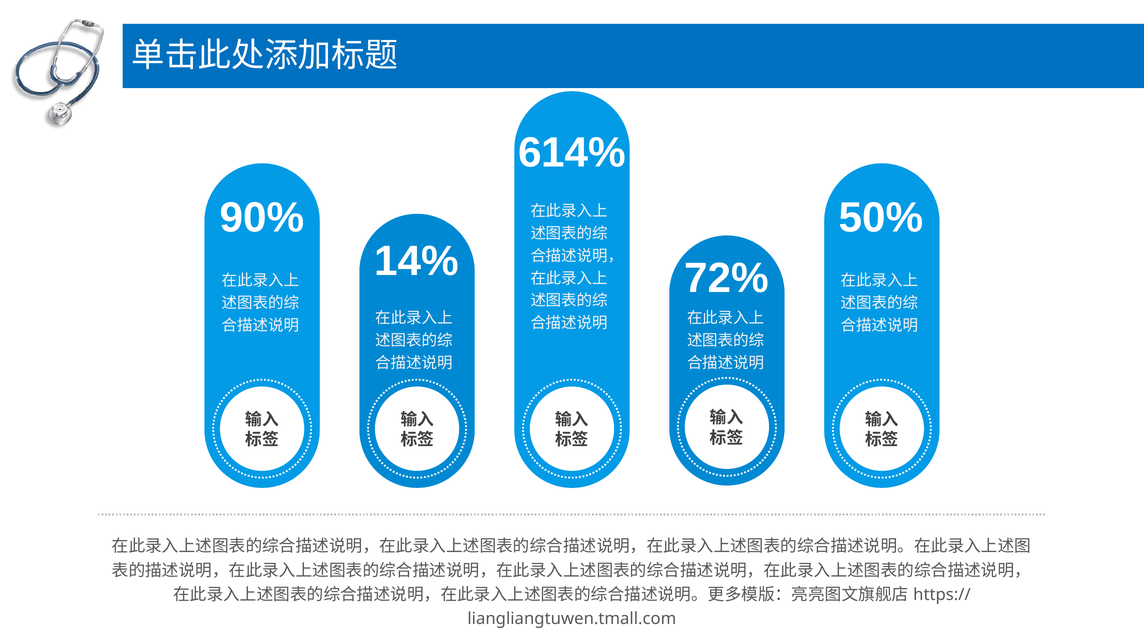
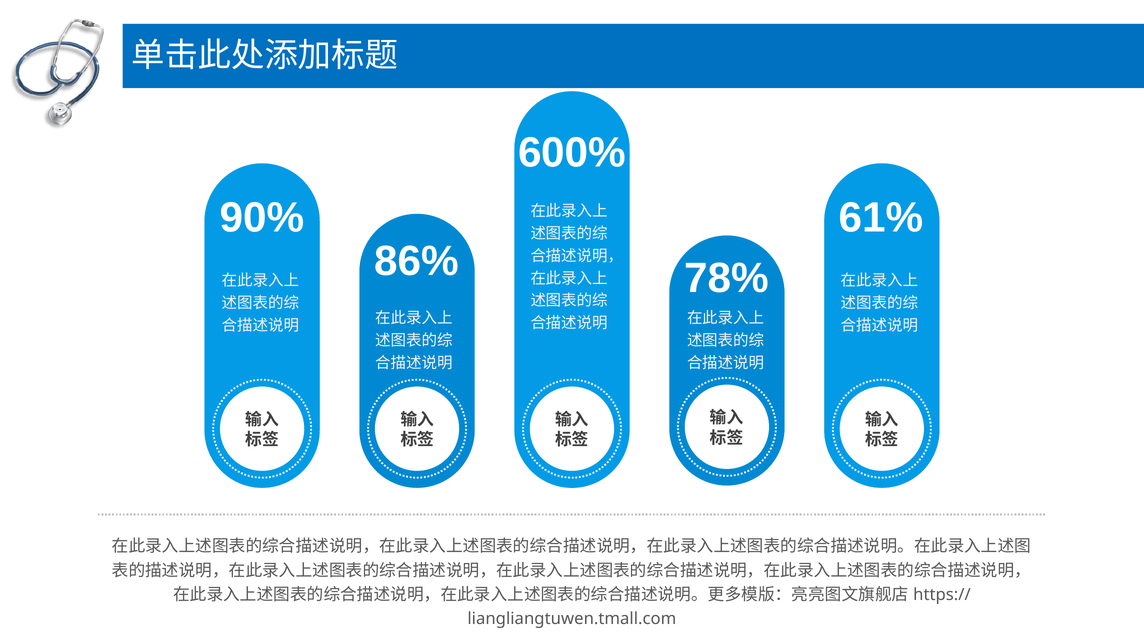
614%: 614% -> 600% (572, 153)
50%: 50% -> 61% (881, 217)
14%: 14% -> 86% (416, 261)
72%: 72% -> 78% (727, 278)
